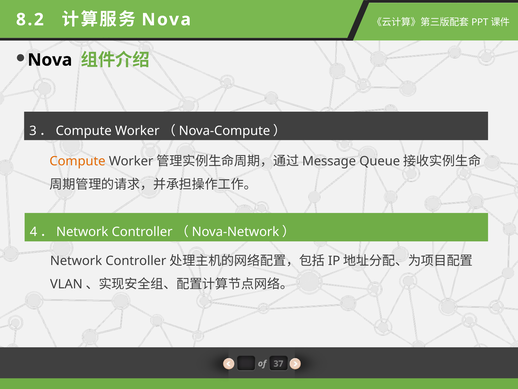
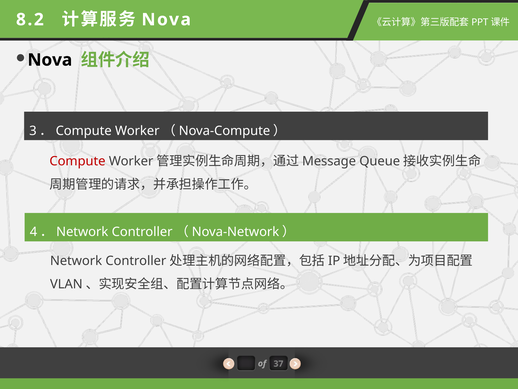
Compute colour: orange -> red (77, 161)
